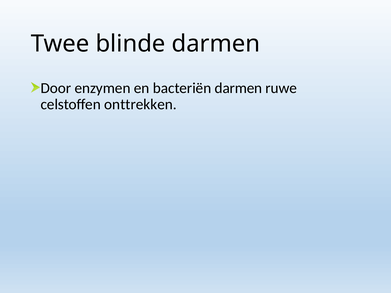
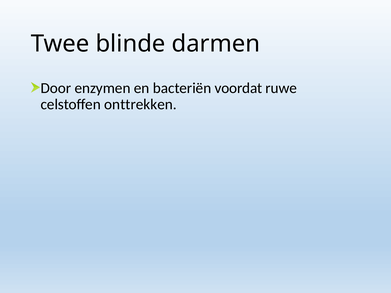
bacteriën darmen: darmen -> voordat (238, 88)
